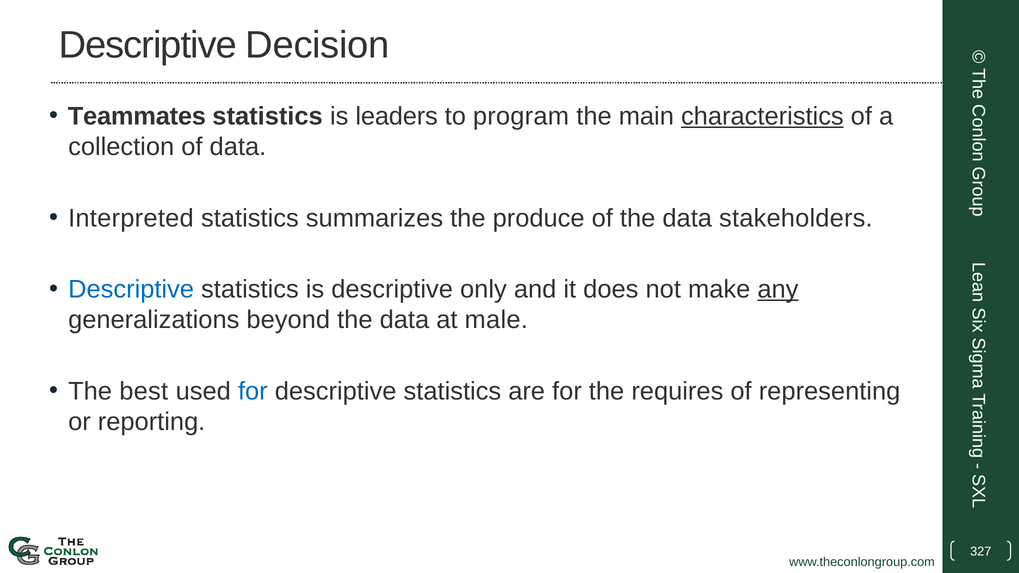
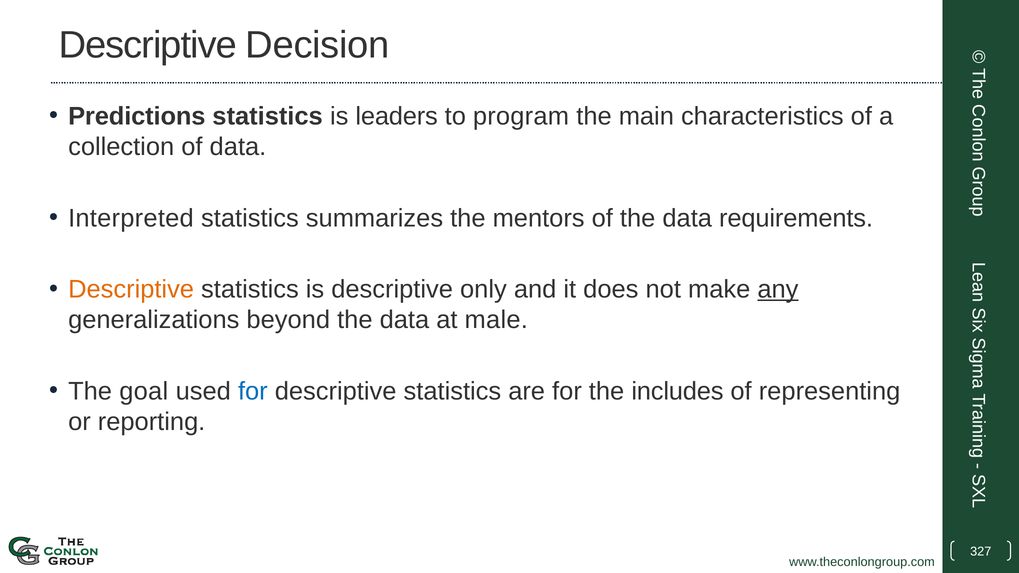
Teammates: Teammates -> Predictions (137, 116)
characteristics underline: present -> none (762, 116)
produce: produce -> mentors (539, 218)
stakeholders: stakeholders -> requirements (796, 218)
Descriptive colour: blue -> orange (131, 290)
best: best -> goal (144, 391)
requires: requires -> includes (677, 391)
